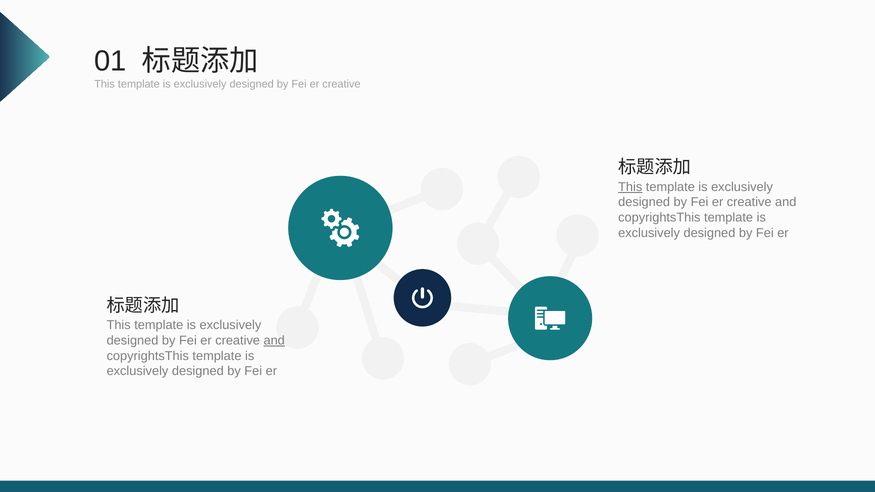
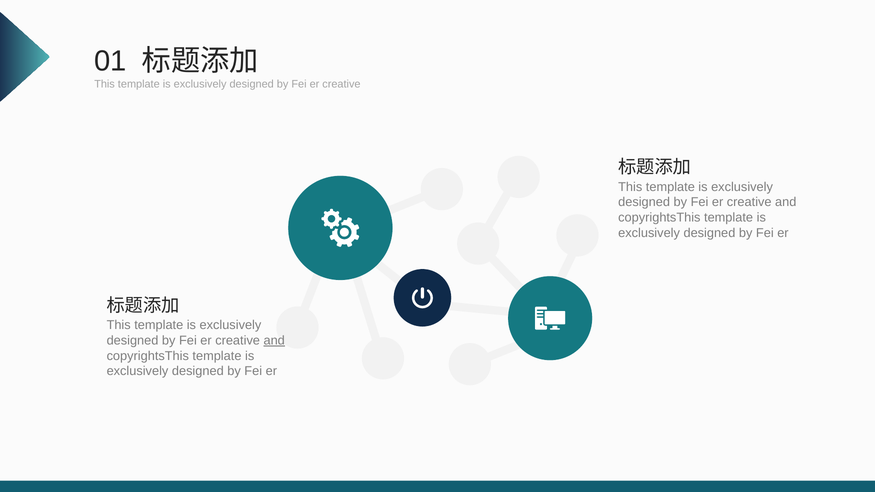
This underline: present -> none (630, 187)
